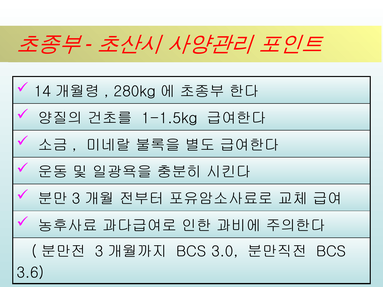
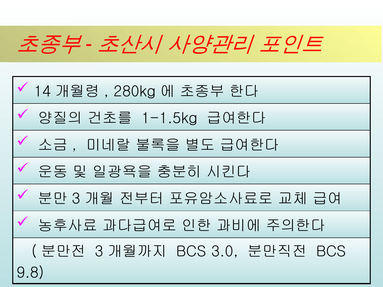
3.6: 3.6 -> 9.8 (30, 273)
